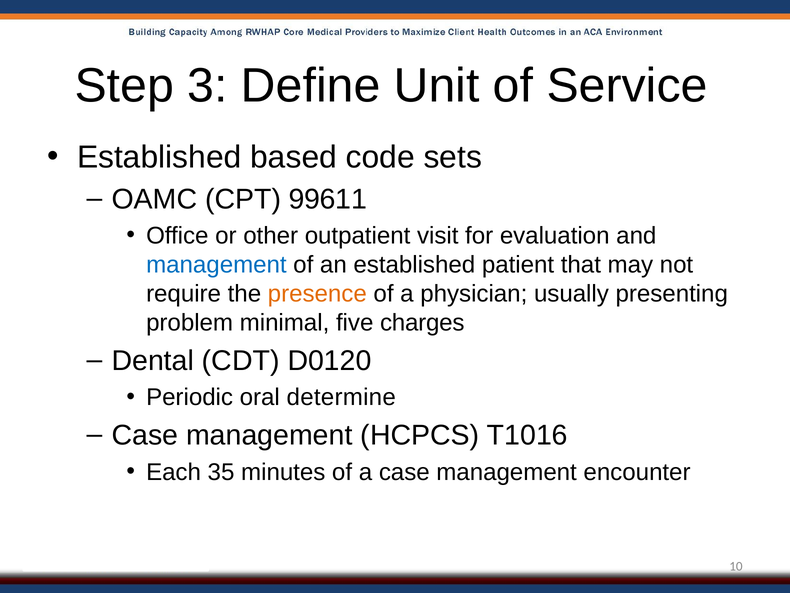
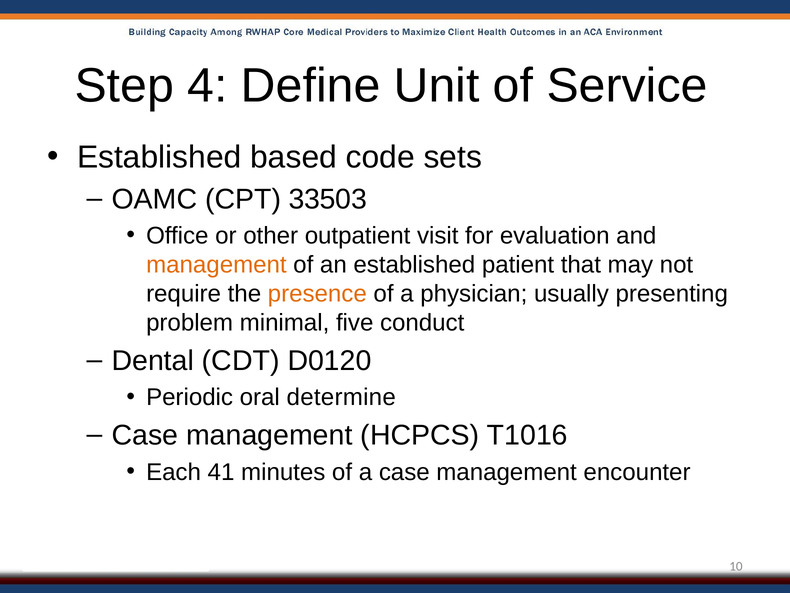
3: 3 -> 4 (207, 86)
99611: 99611 -> 33503 (328, 199)
management colour: blue -> orange (216, 265)
charges: charges -> conduct (422, 322)
35: 35 -> 41 (221, 472)
